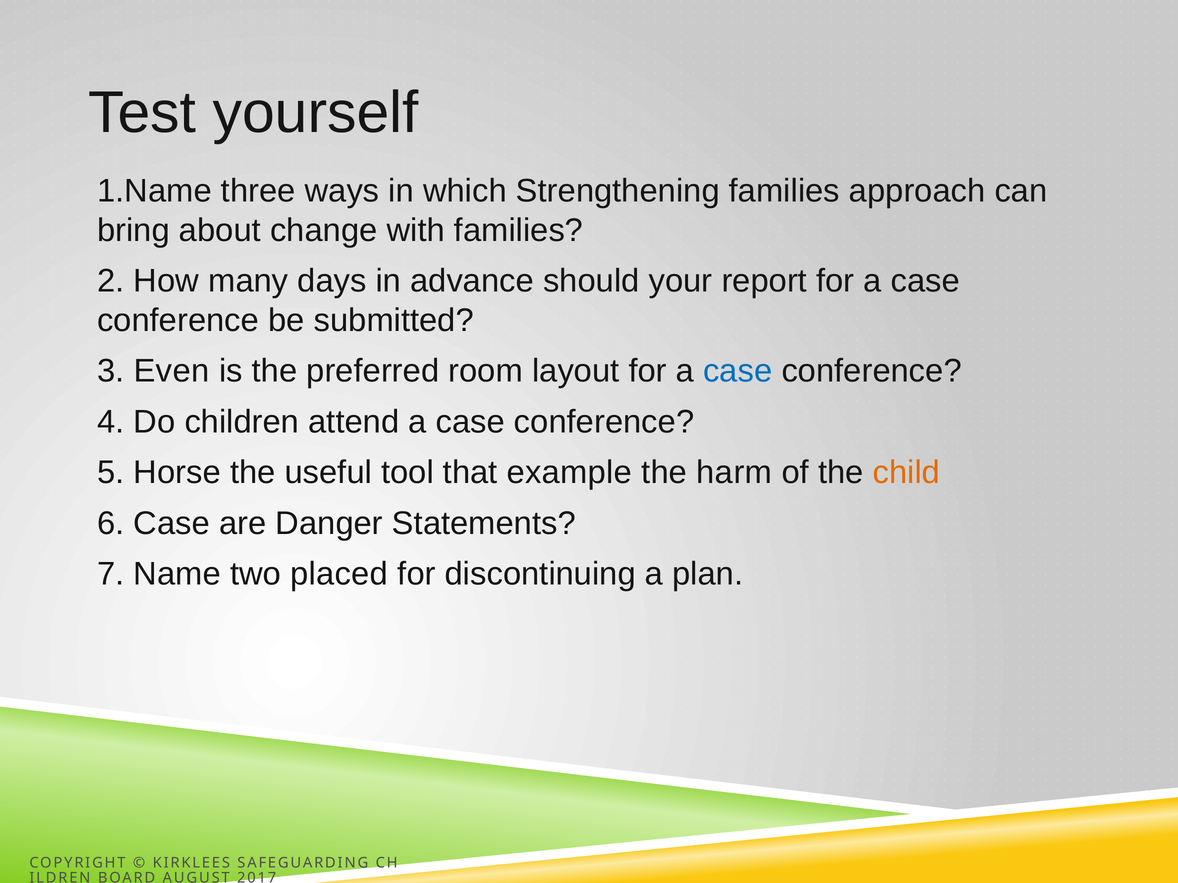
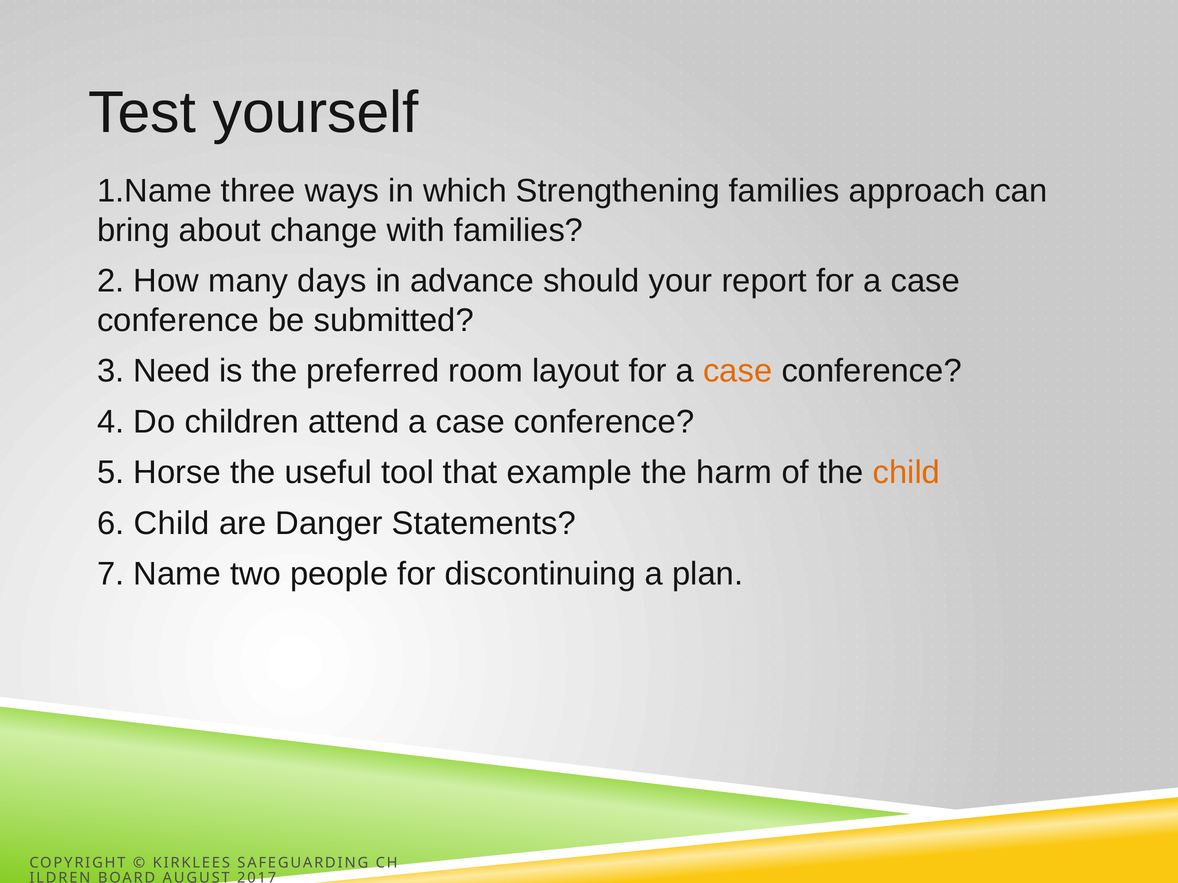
Even: Even -> Need (172, 371)
case colour: blue -> orange (738, 371)
6 Case: Case -> Child (172, 524)
placed: placed -> people (339, 574)
